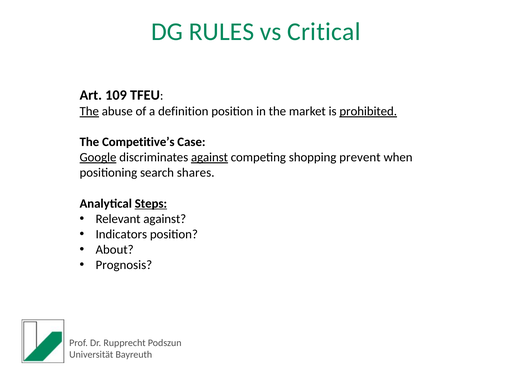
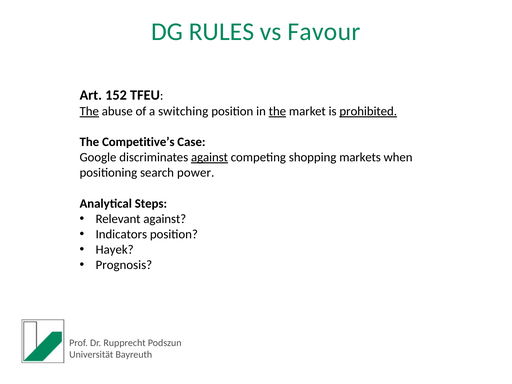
Critical: Critical -> Favour (324, 32)
109: 109 -> 152 (116, 95)
definition: definition -> switching (183, 111)
the underline: none -> present (277, 111)
Google underline: present -> none (98, 157)
prevent: prevent -> markets (360, 157)
shares: shares -> power (196, 173)
Steps underline: present -> none (151, 203)
About: About -> Hayek (115, 250)
